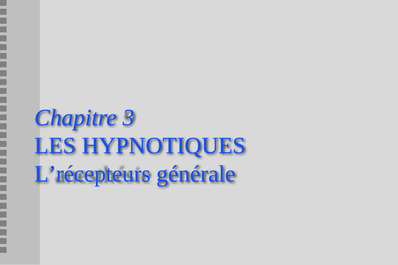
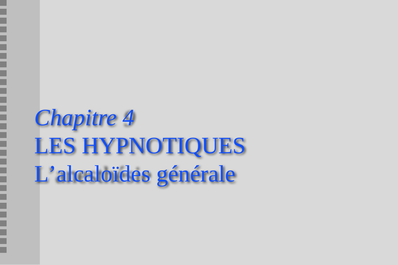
3: 3 -> 4 (128, 118)
L’récepteurs: L’récepteurs -> L’alcaloïdes (92, 174)
